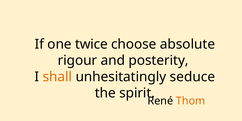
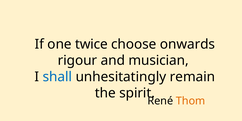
absolute: absolute -> onwards (187, 44)
posterity: posterity -> musician (159, 60)
shall colour: orange -> blue (57, 77)
seduce: seduce -> remain (192, 77)
